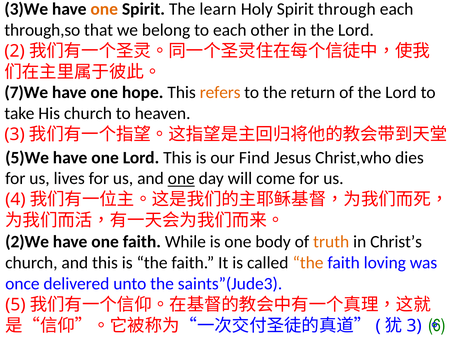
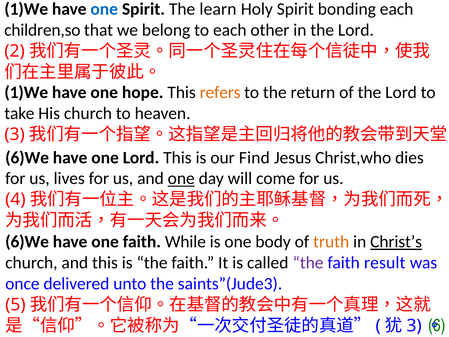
3)We: 3)We -> 1)We (26, 9)
one colour: orange -> blue (104, 9)
through: through -> bonding (347, 9)
through,so: through,so -> children,so (42, 30)
7)We: 7)We -> 1)We (26, 92)
5)We: 5)We -> 6)We (27, 157)
2)We: 2)We -> 6)We (27, 242)
Christ’s underline: none -> present (396, 242)
the colour: orange -> purple (308, 263)
loving: loving -> result (385, 263)
